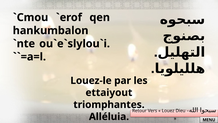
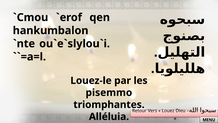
ettaiyout: ettaiyout -> pisemmo (109, 92)
